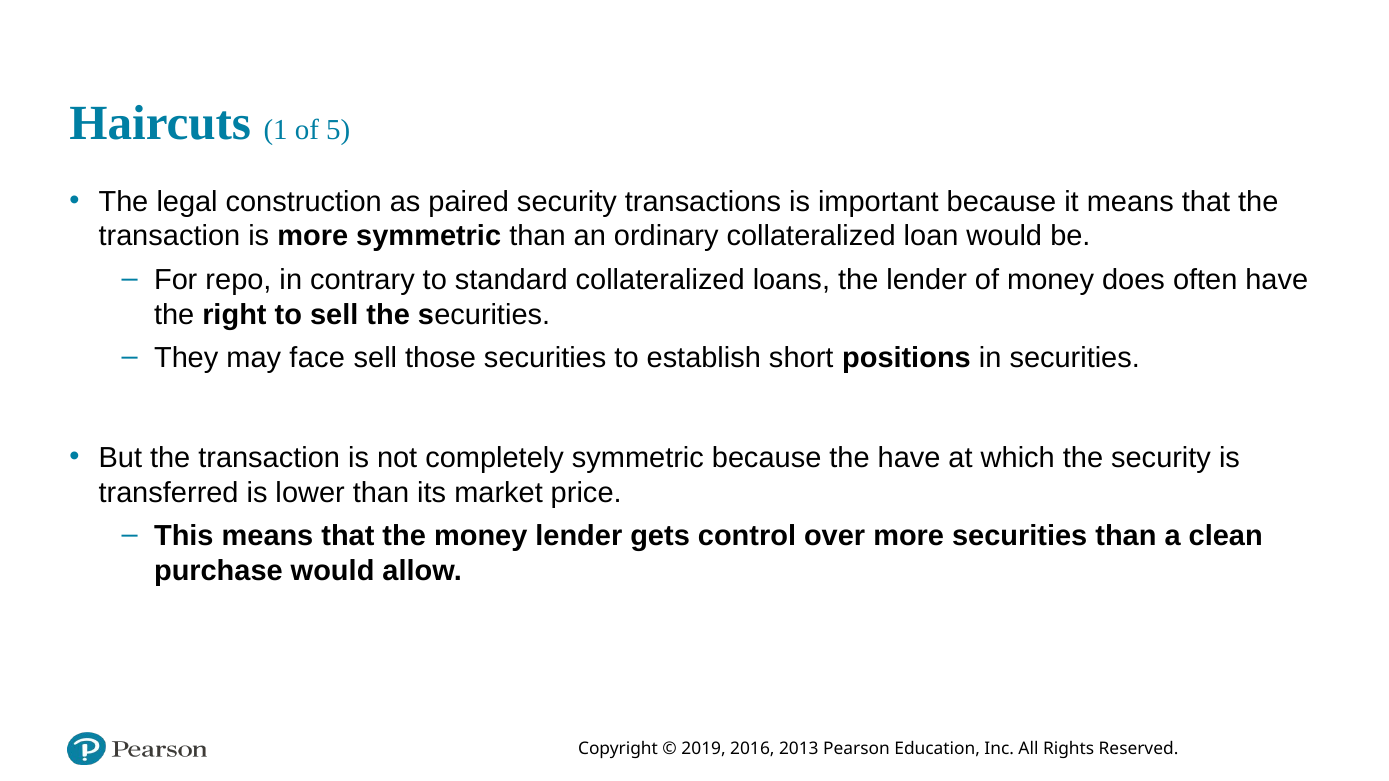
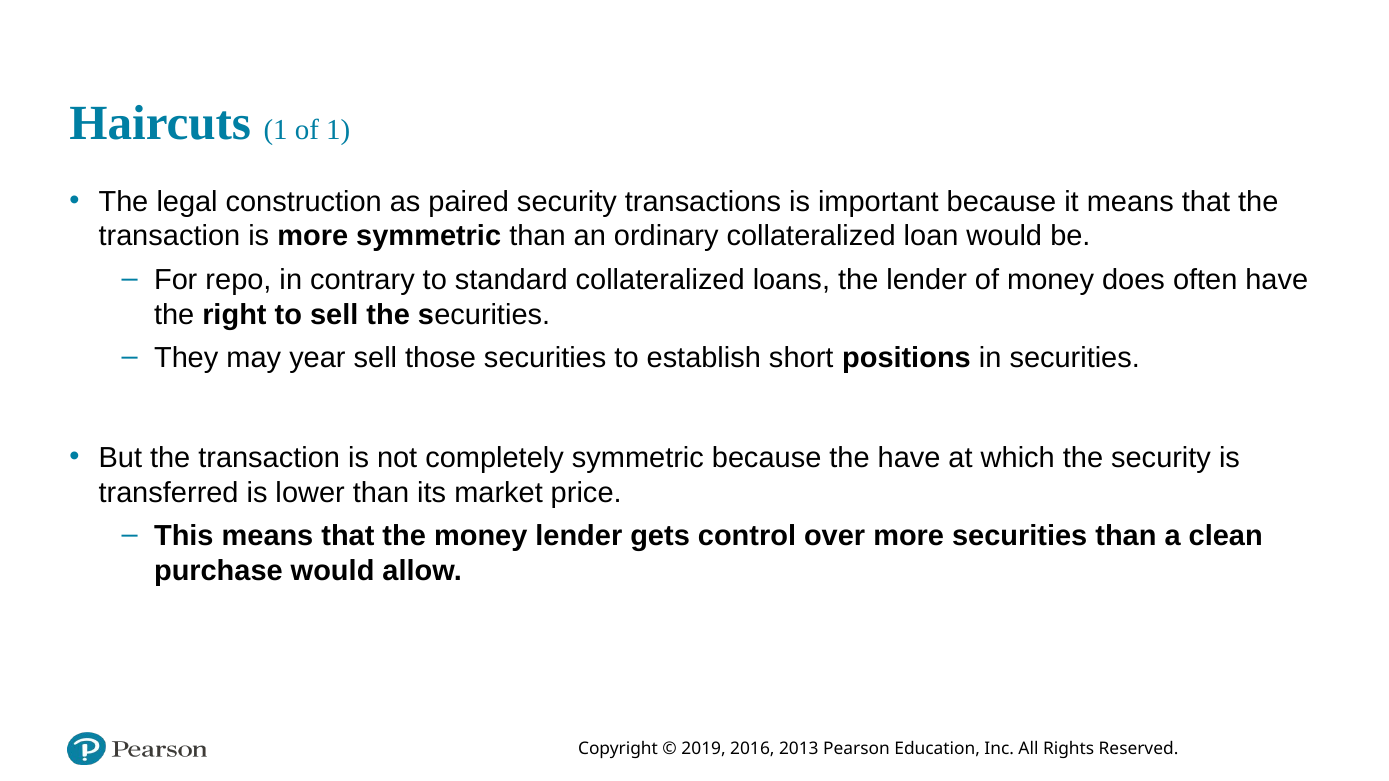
of 5: 5 -> 1 (338, 130)
face: face -> year (317, 358)
